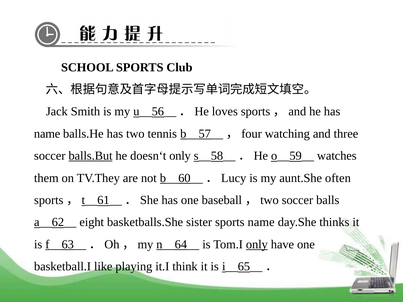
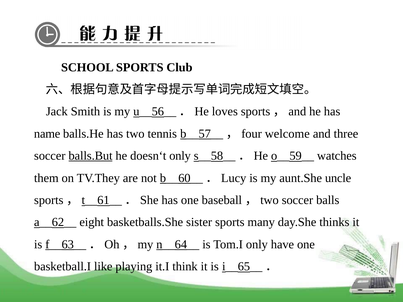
watching: watching -> welcome (287, 134)
often: often -> uncle (338, 178)
sports name: name -> many (261, 222)
only underline: present -> none (257, 245)
